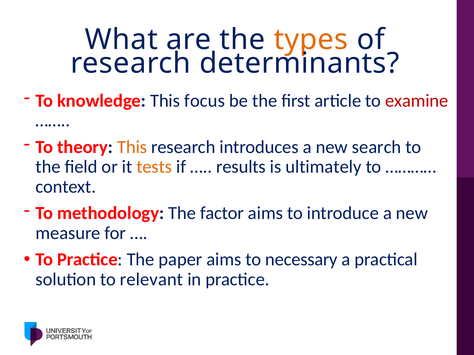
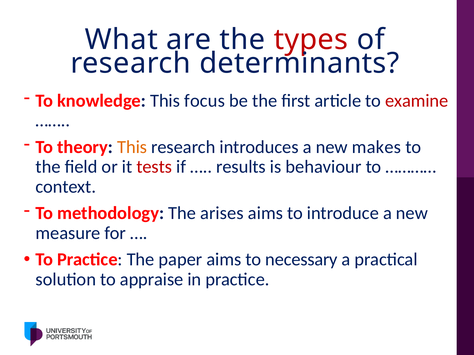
types colour: orange -> red (311, 40)
search: search -> makes (377, 147)
tests colour: orange -> red (154, 167)
ultimately: ultimately -> behaviour (323, 167)
factor: factor -> arises (222, 213)
relevant: relevant -> appraise (152, 280)
